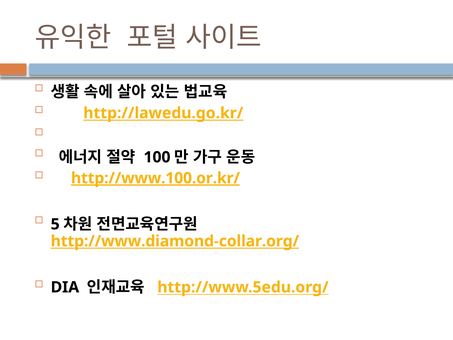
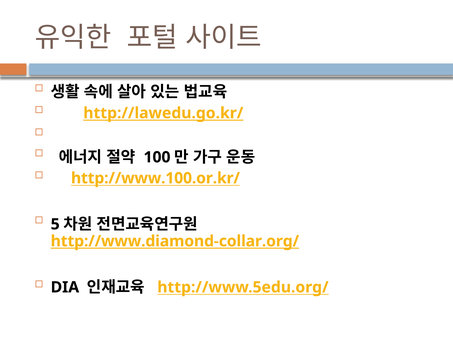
http://www.100.or.kr/ underline: present -> none (155, 178)
